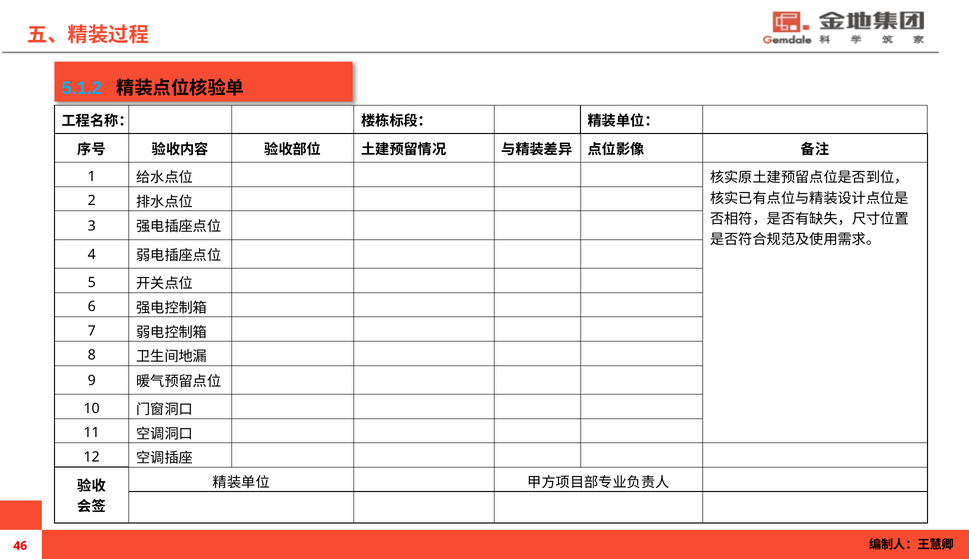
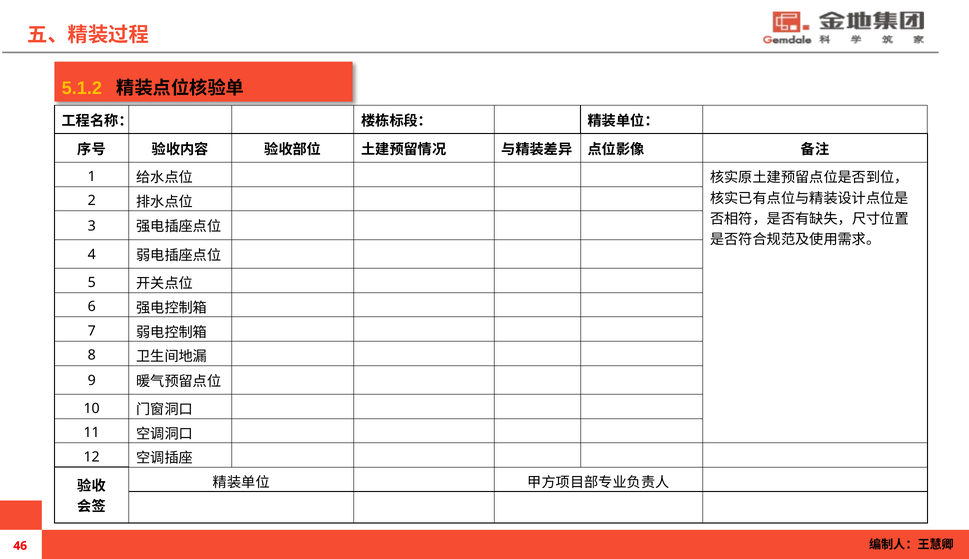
5.1.2 colour: light blue -> yellow (82, 88)
